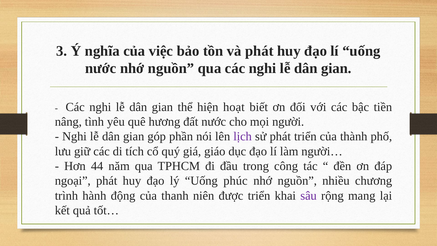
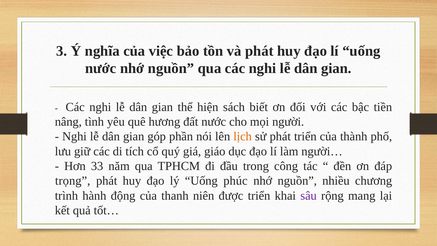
hoạt: hoạt -> sách (234, 107)
lịch colour: purple -> orange (243, 136)
44: 44 -> 33 (97, 166)
ngoại: ngoại -> trọng (73, 181)
